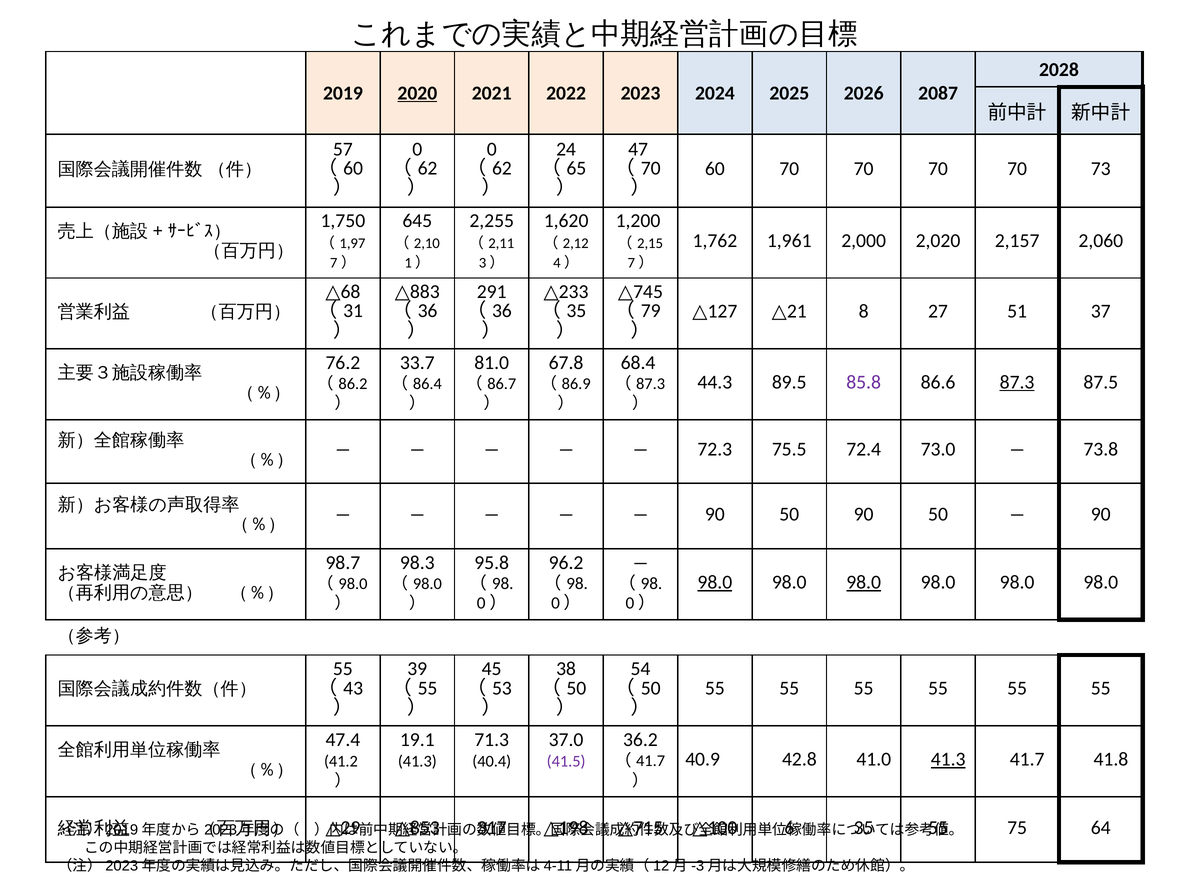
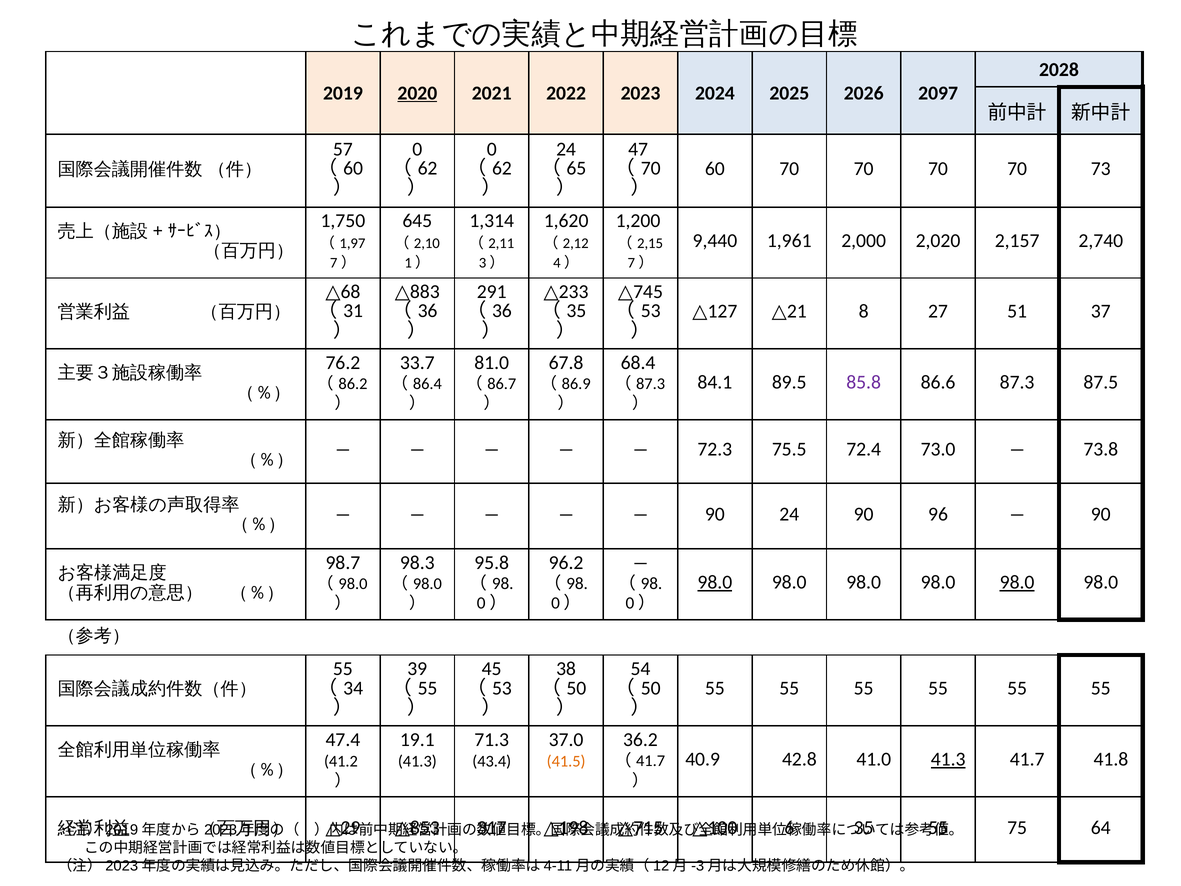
2087: 2087 -> 2097 (938, 93)
2,255: 2,255 -> 1,314 (492, 221)
1,762: 1,762 -> 9,440 (715, 241)
2,060: 2,060 -> 2,740 (1101, 241)
79: 79 -> 53 (651, 311)
44.3: 44.3 -> 84.1 (715, 382)
87.3 underline: present -> none (1017, 382)
50: 50 -> 24 (789, 514)
50: 50 -> 96 (938, 514)
98.0 underline: present -> none (864, 582)
98.0 underline: none -> present (1017, 582)
43: 43 -> 34 (353, 688)
40.4: 40.4 -> 43.4 (492, 761)
41.5 colour: purple -> orange (566, 761)
